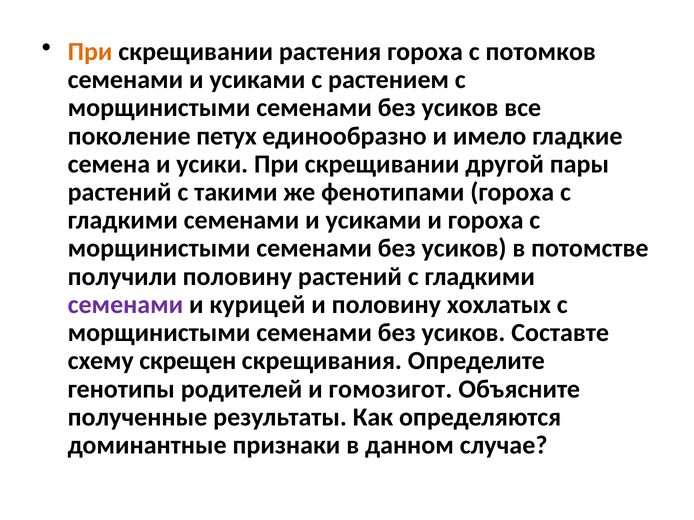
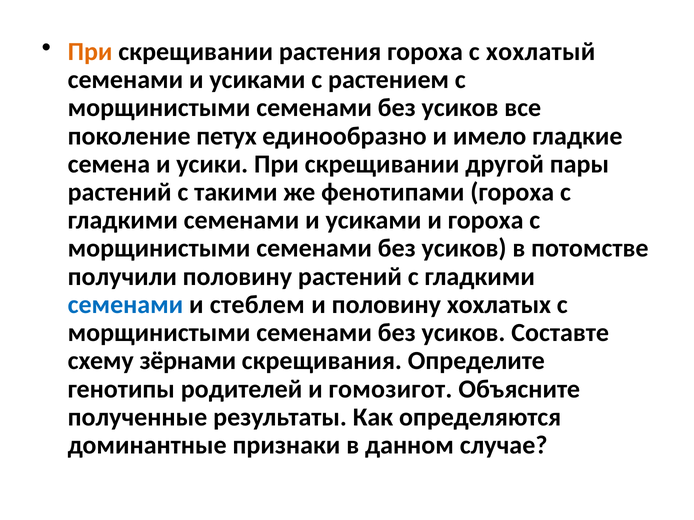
потомков: потомков -> хохлатый (541, 52)
семенами colour: purple -> blue (125, 305)
курицей: курицей -> стеблем (257, 305)
скрещен: скрещен -> зёрнами (188, 361)
